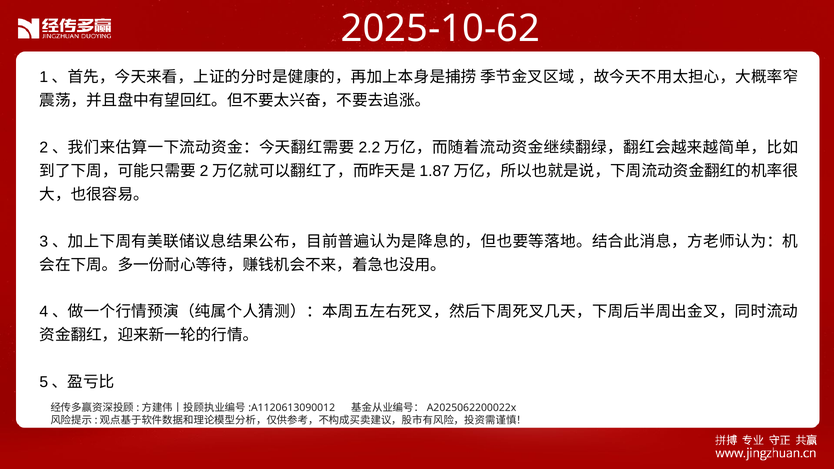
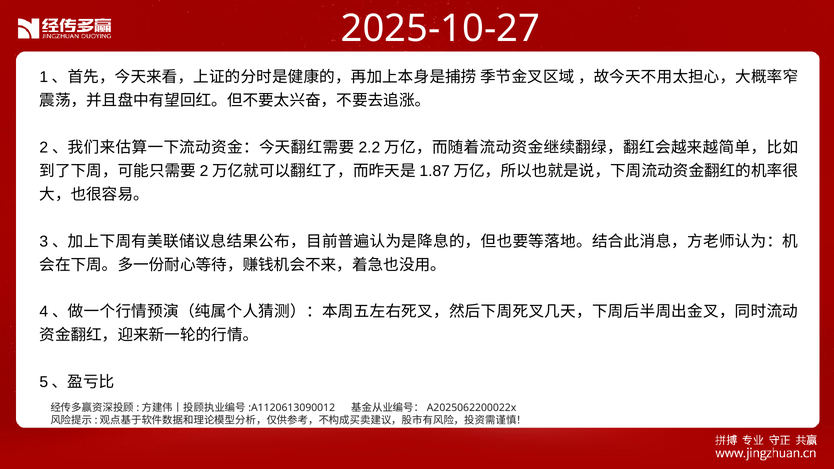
2025-10-62: 2025-10-62 -> 2025-10-27 (440, 29)
